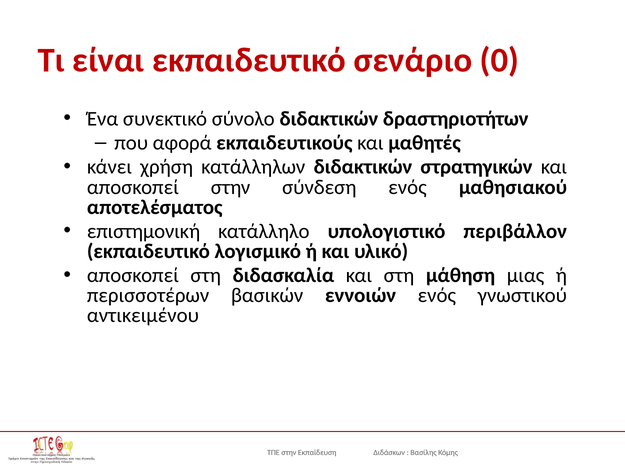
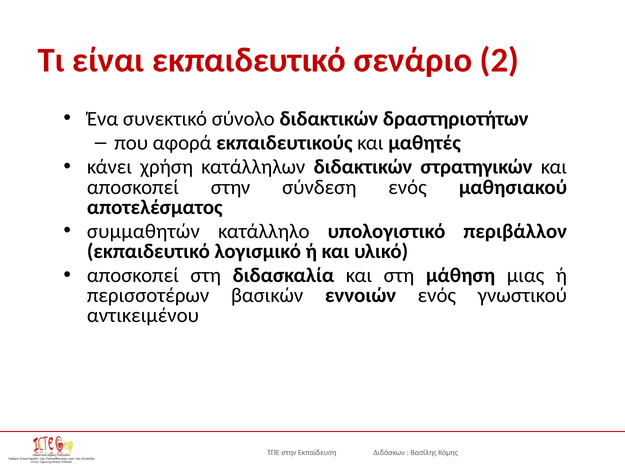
0: 0 -> 2 (500, 60)
επιστημονική: επιστημονική -> συμμαθητών (143, 231)
